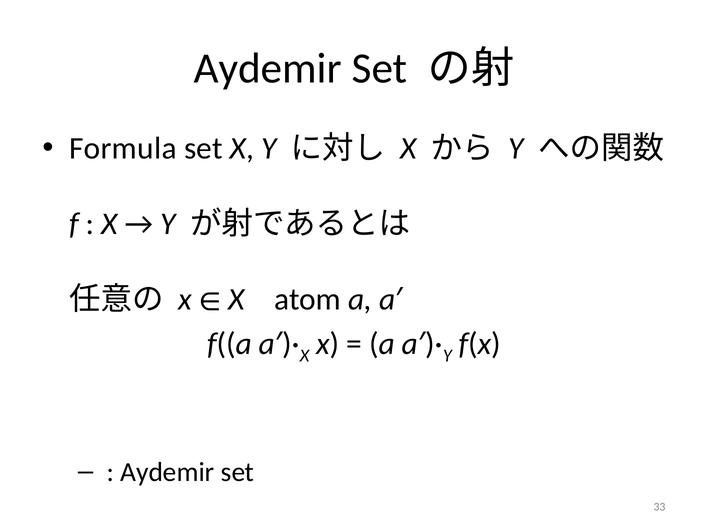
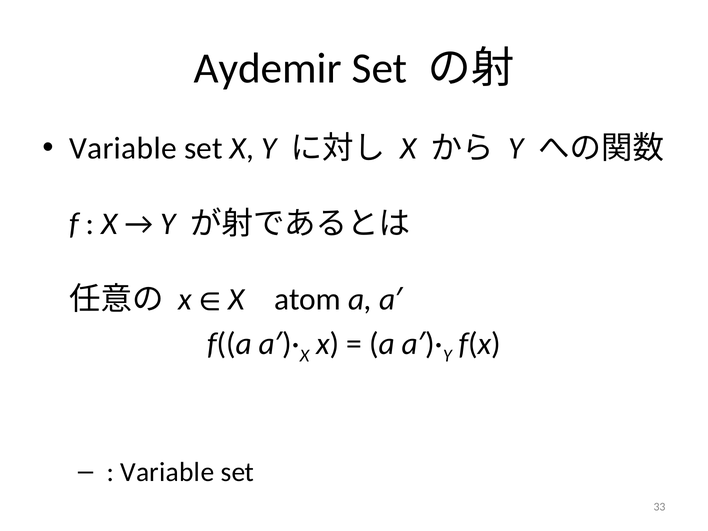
Formula: Formula -> Variable (123, 149)
Aydemir: Aydemir -> Variable (167, 472)
